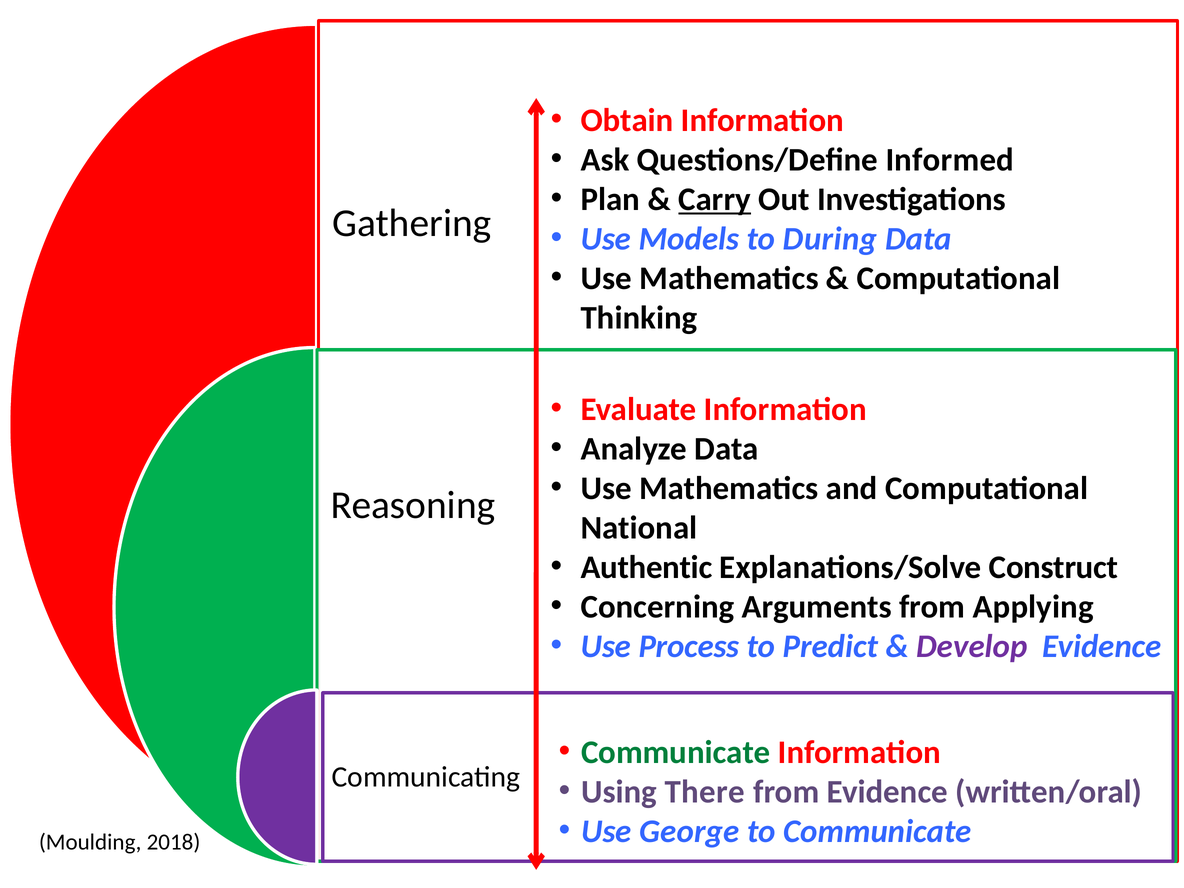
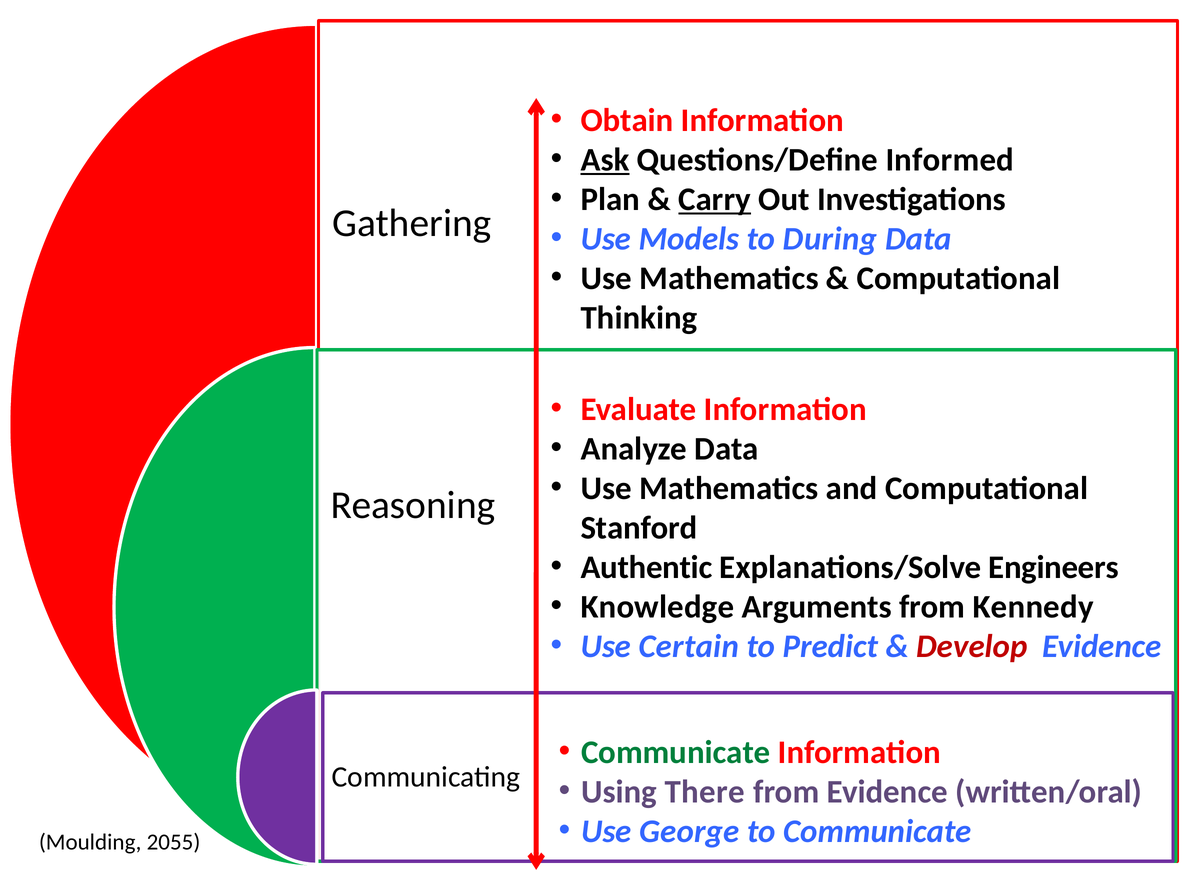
Ask underline: none -> present (605, 160)
National: National -> Stanford (639, 528)
Construct: Construct -> Engineers (1053, 567)
Concerning: Concerning -> Knowledge (657, 607)
Applying: Applying -> Kennedy (1033, 607)
Process: Process -> Certain (689, 646)
Develop colour: purple -> red (972, 646)
2018: 2018 -> 2055 (174, 842)
